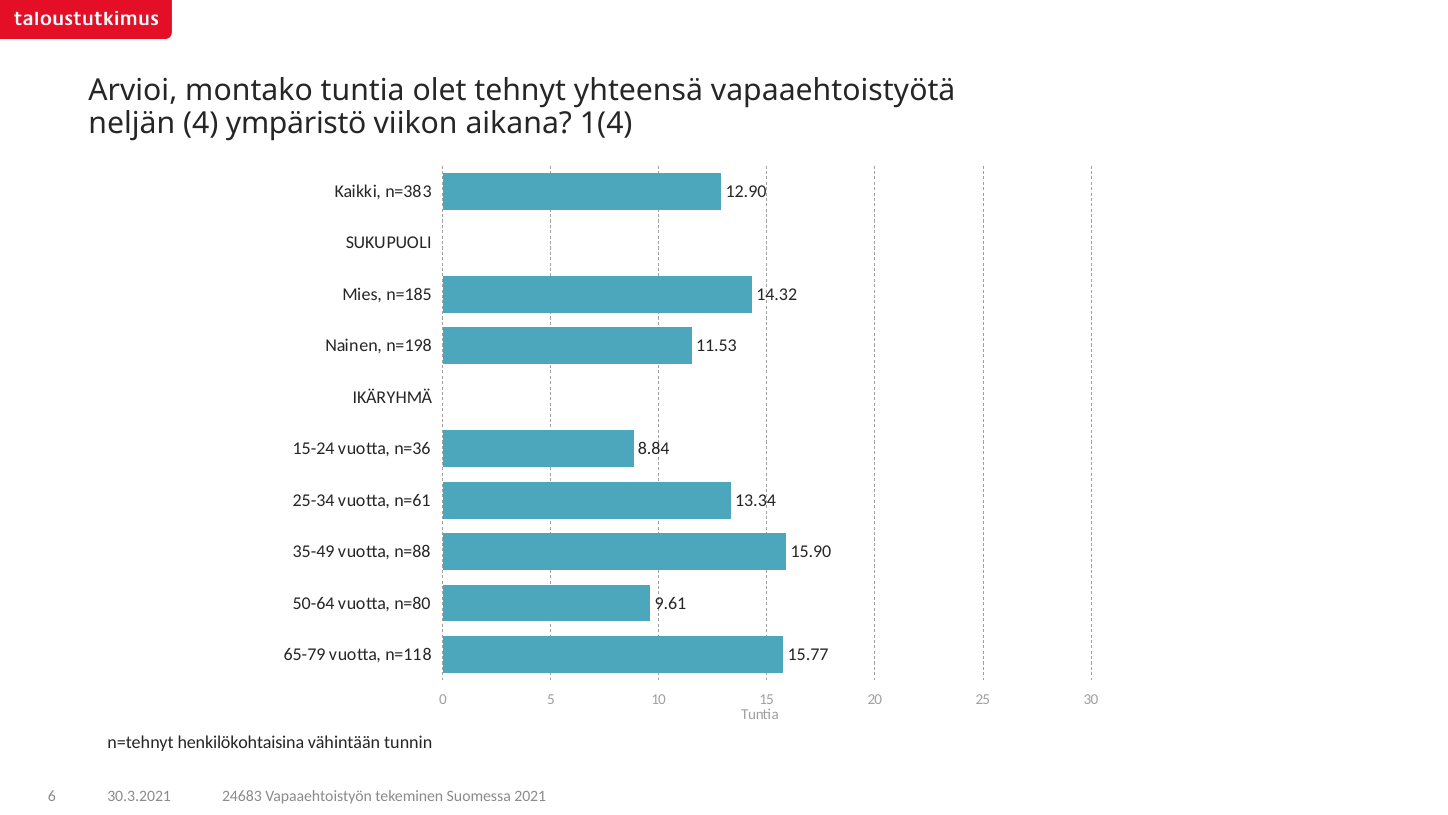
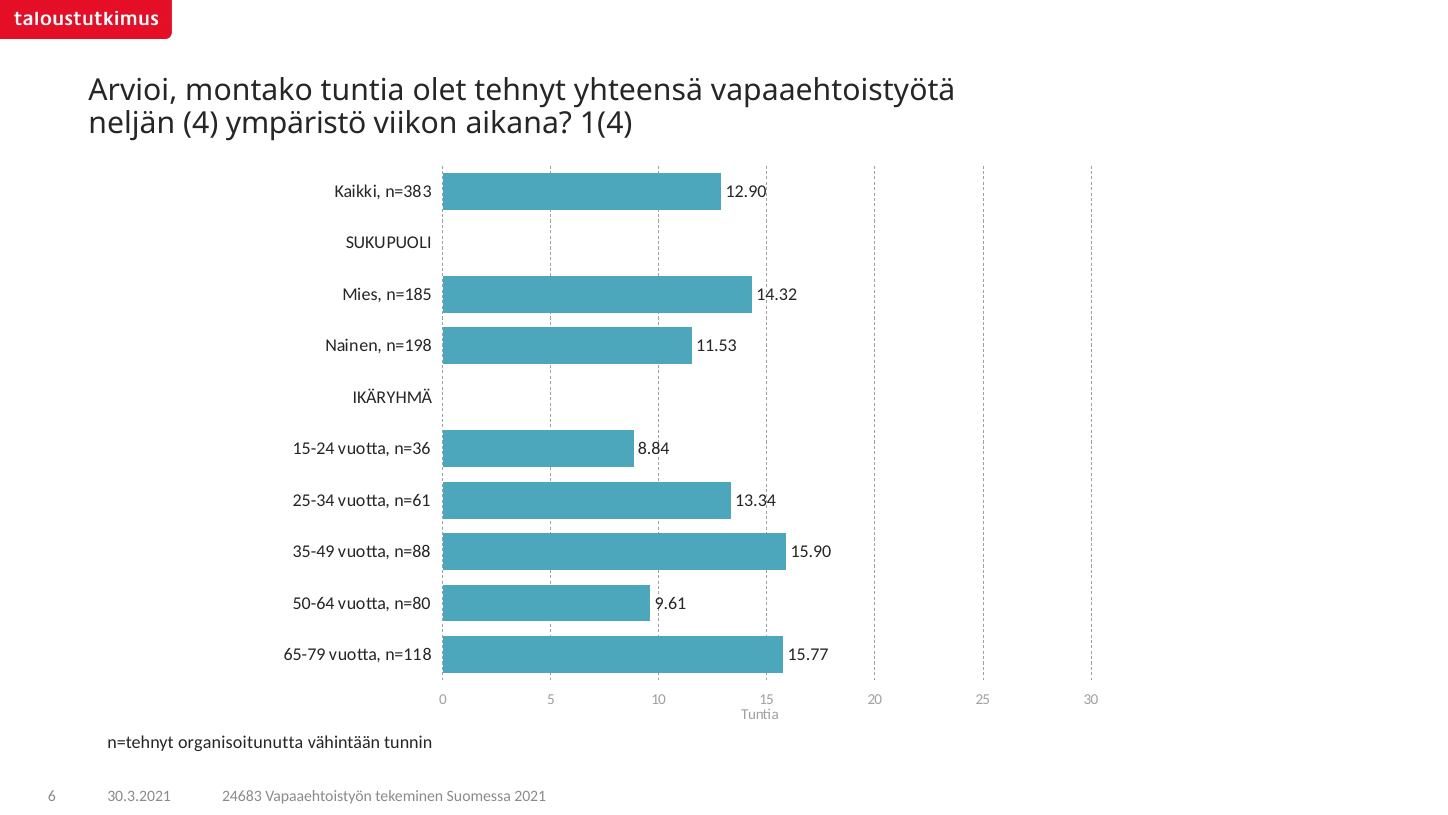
henkilökohtaisina: henkilökohtaisina -> organisoitunutta (241, 742)
